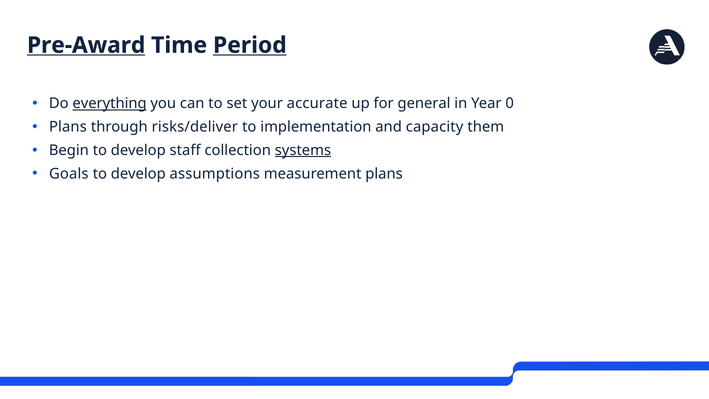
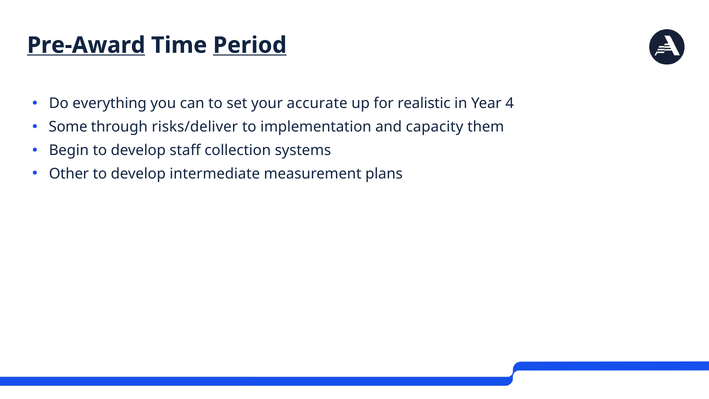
everything underline: present -> none (110, 103)
general: general -> realistic (424, 103)
0: 0 -> 4 (510, 103)
Plans: Plans -> Some (68, 127)
systems underline: present -> none (303, 150)
Goals: Goals -> Other (69, 174)
assumptions: assumptions -> intermediate (215, 174)
